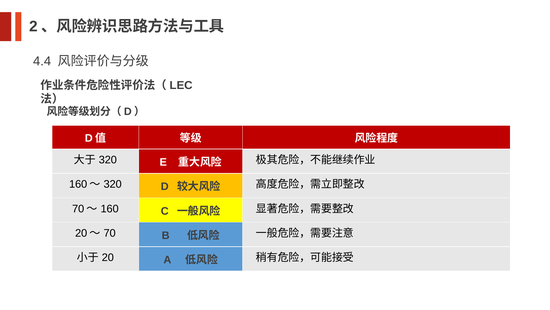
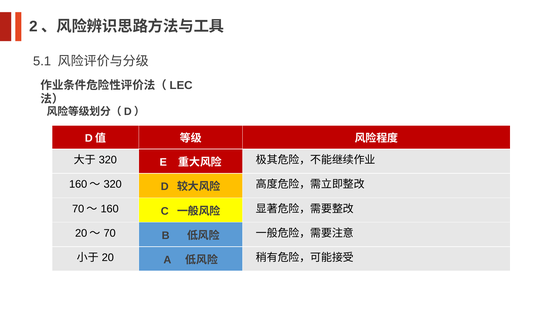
4.4: 4.4 -> 5.1 (42, 61)
